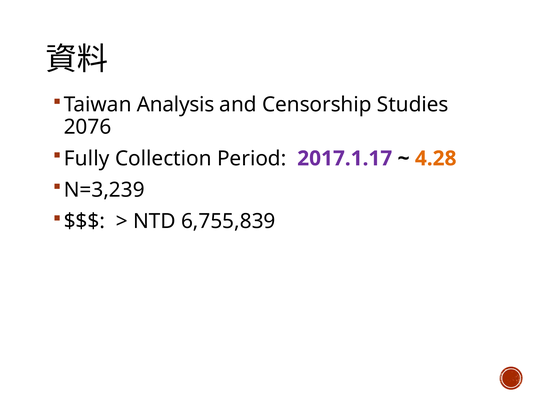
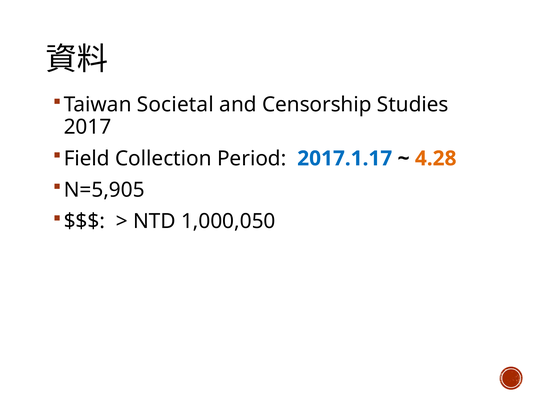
Analysis: Analysis -> Societal (175, 105)
2076: 2076 -> 2017 (88, 127)
Fully: Fully -> Field (87, 158)
2017.1.17 colour: purple -> blue (345, 158)
N=3,239: N=3,239 -> N=5,905 (104, 190)
6,755,839: 6,755,839 -> 1,000,050 (228, 221)
